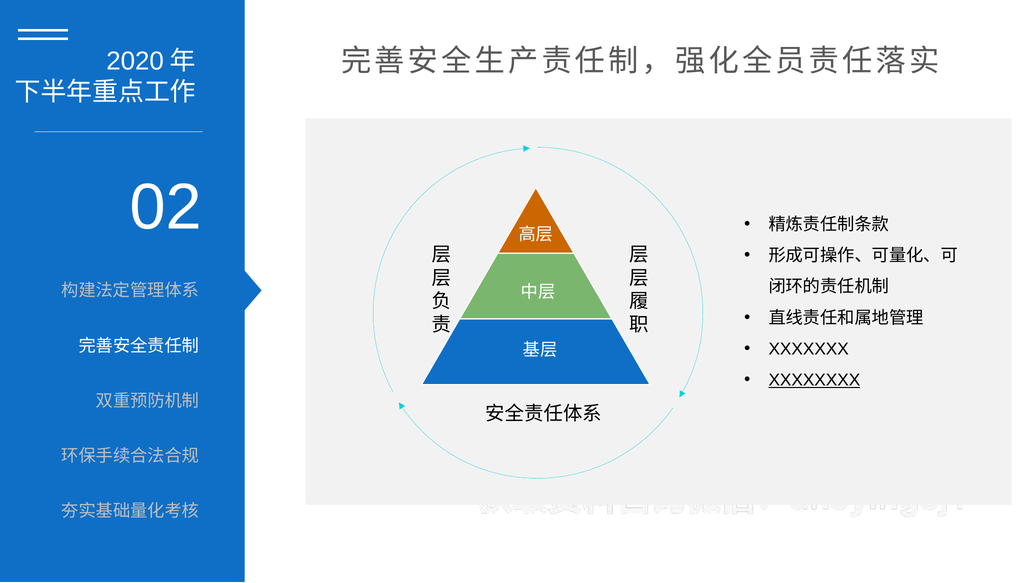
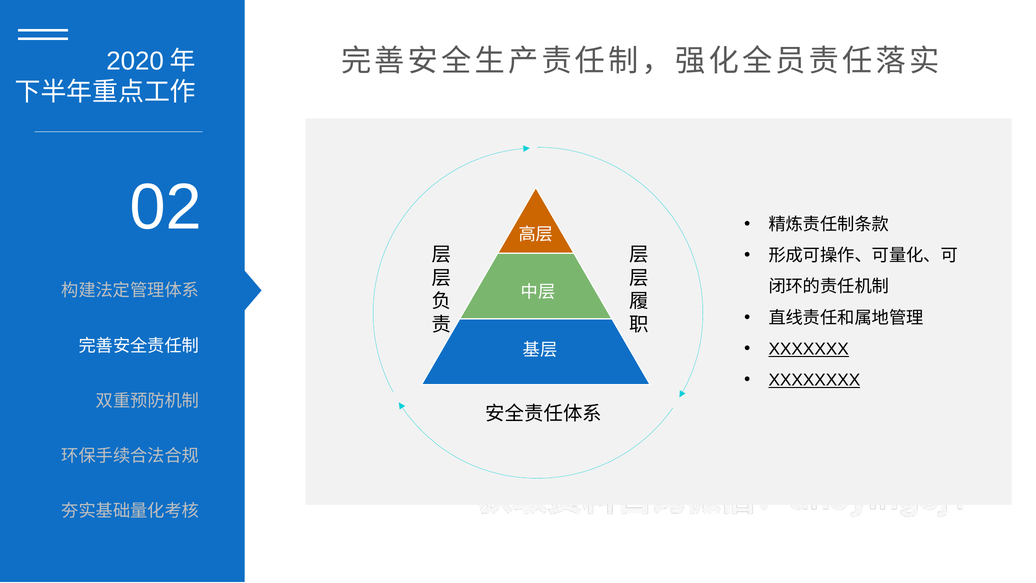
XXXXXXX underline: none -> present (809, 349)
